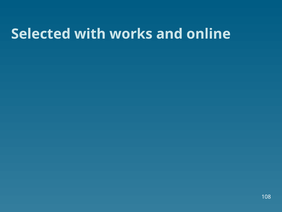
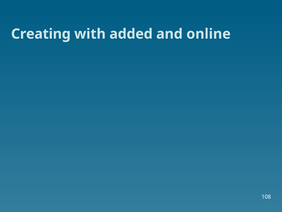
Selected: Selected -> Creating (41, 34)
works: works -> added (131, 34)
